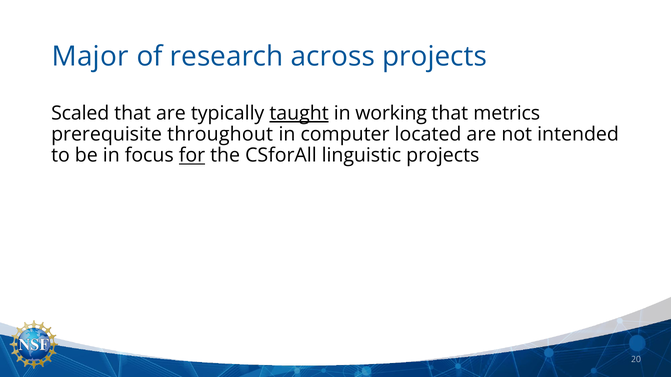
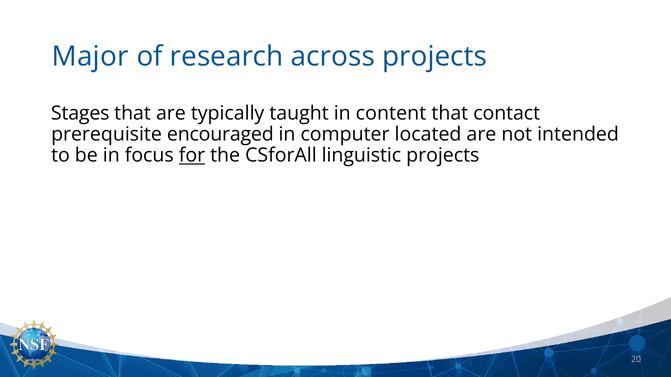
Scaled: Scaled -> Stages (80, 113)
taught underline: present -> none (299, 113)
working: working -> content (391, 113)
metrics: metrics -> contact (507, 113)
throughout: throughout -> encouraged (220, 135)
